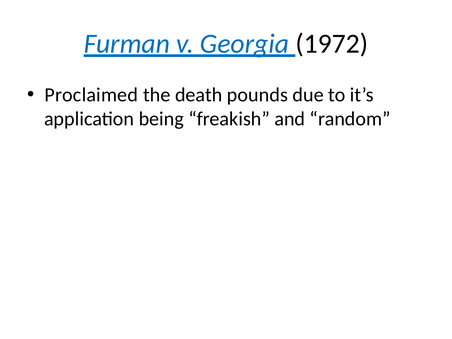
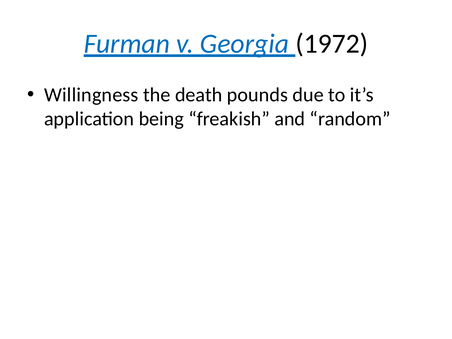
Proclaimed: Proclaimed -> Willingness (91, 95)
